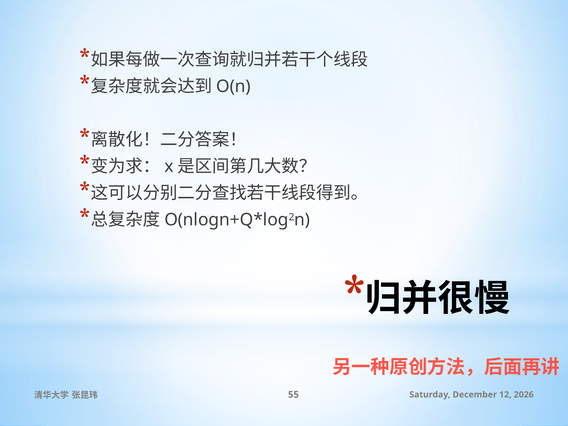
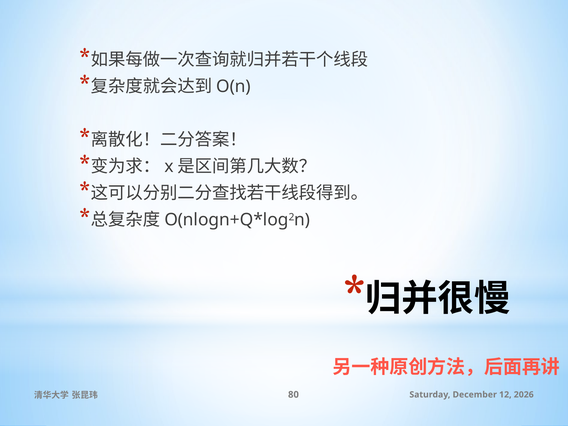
55: 55 -> 80 (293, 395)
